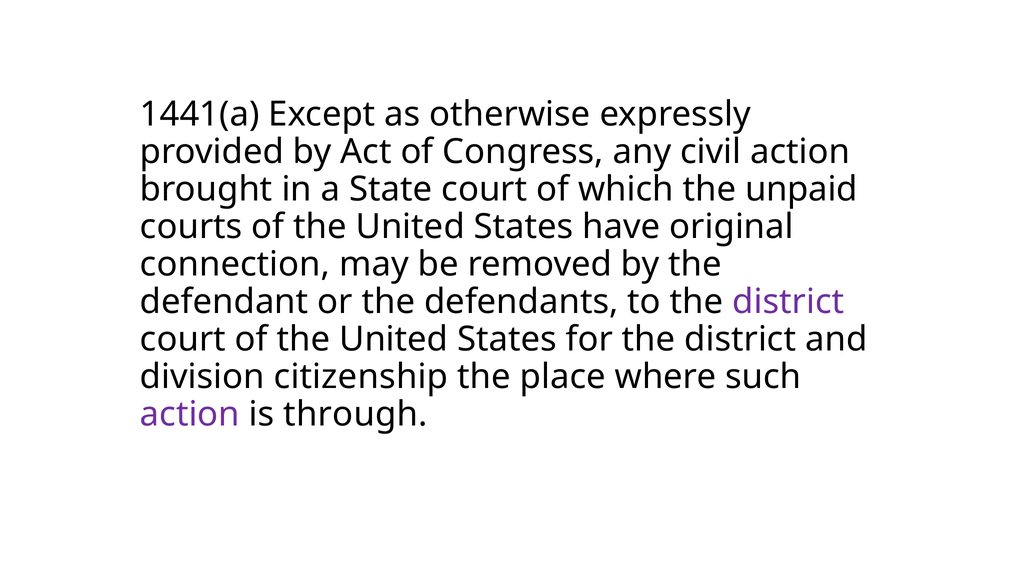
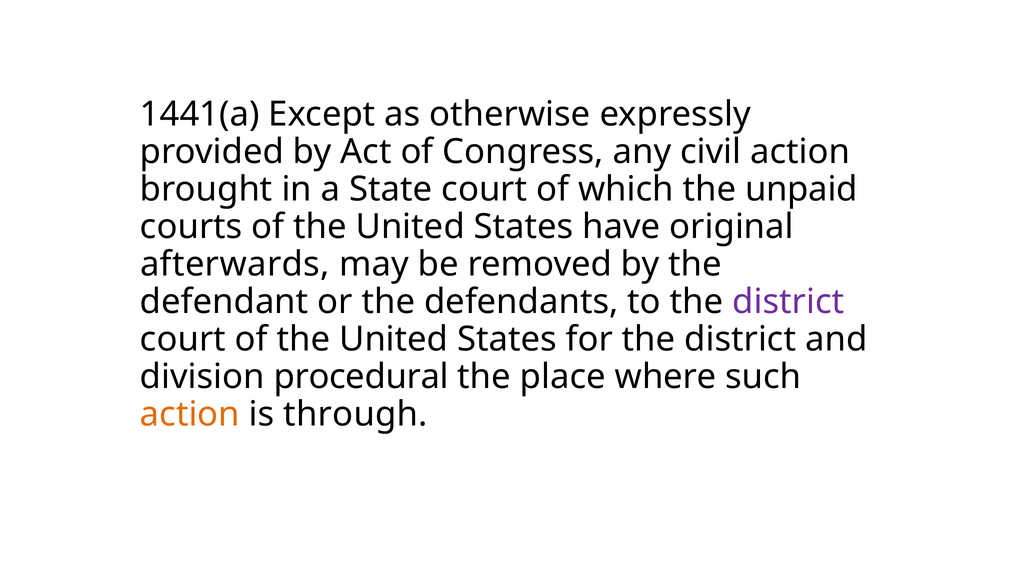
connection: connection -> afterwards (235, 264)
citizenship: citizenship -> procedural (361, 377)
action colour: purple -> orange (190, 414)
